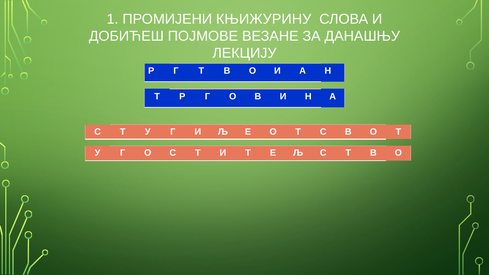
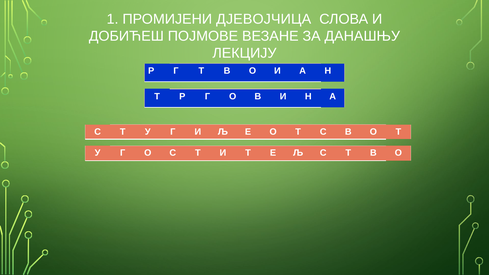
КЊИЖУРИНУ: КЊИЖУРИНУ -> ДЈЕВОЈЧИЦА (264, 19)
